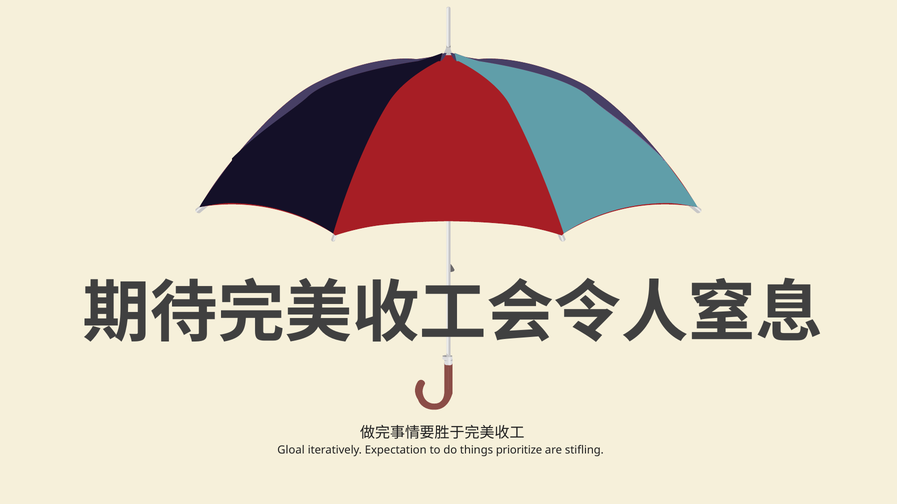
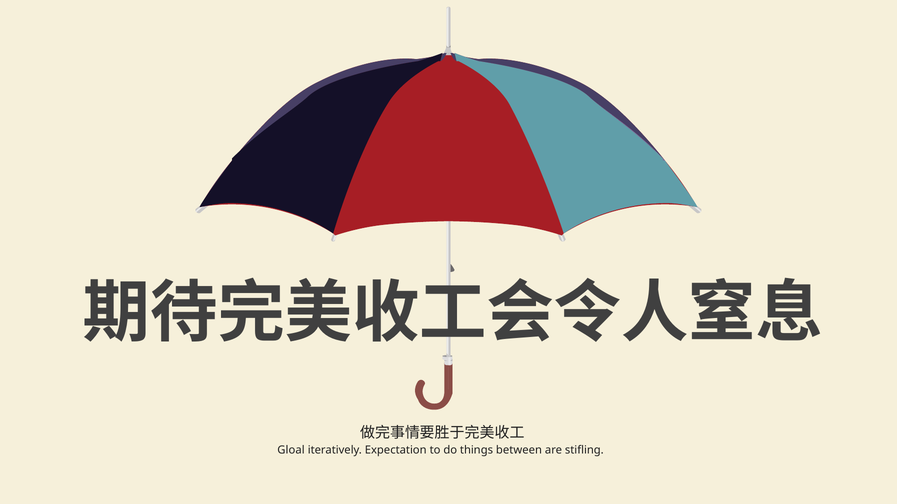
prioritize: prioritize -> between (519, 451)
